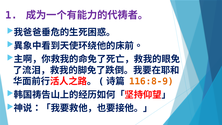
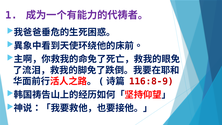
116:8-9 colour: orange -> red (151, 81)
